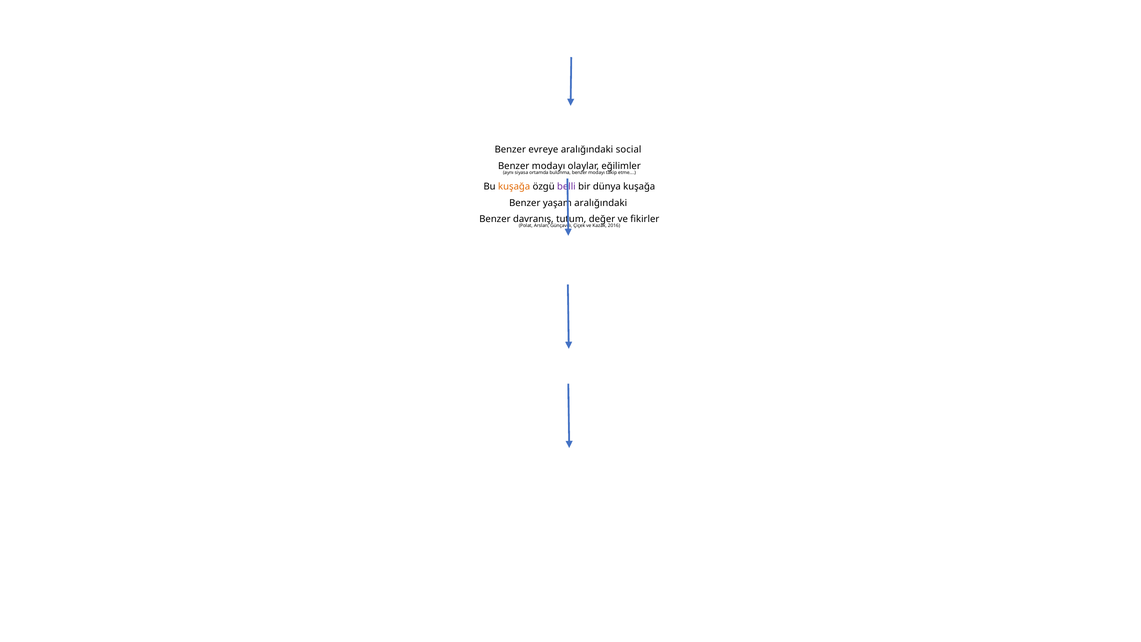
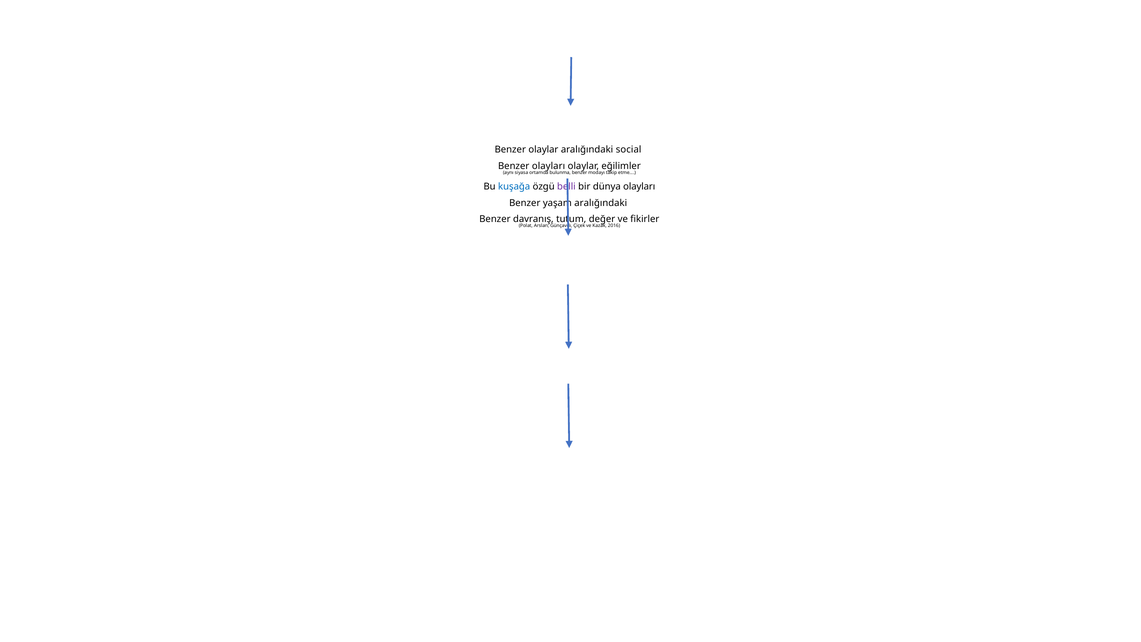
Benzer evreye: evreye -> olaylar (543, 150)
modayı: modayı -> olayları (549, 166)
kuşağa colour: orange -> blue (514, 186)
dünya kuşağa: kuşağa -> olayları (639, 186)
